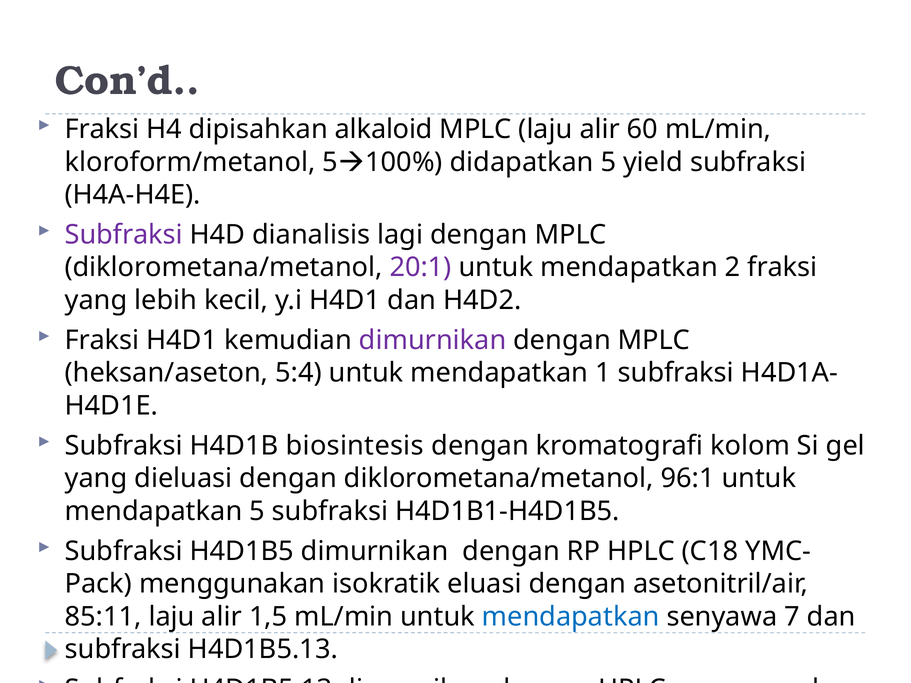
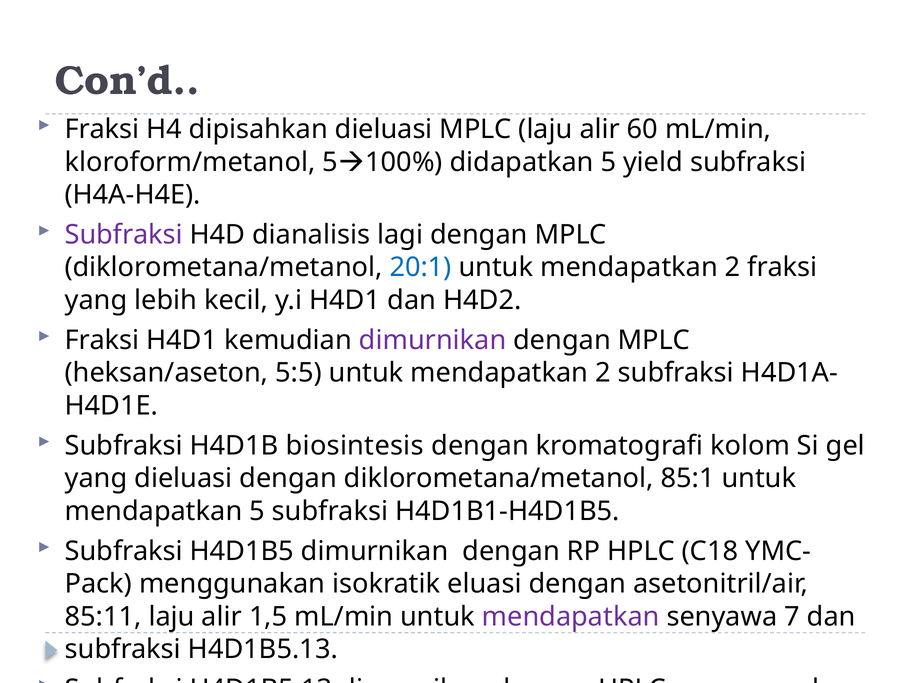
dipisahkan alkaloid: alkaloid -> dieluasi (384, 129)
20:1 colour: purple -> blue (421, 268)
5:4: 5:4 -> 5:5 (299, 373)
1: 1 -> 2 (603, 373)
96:1: 96:1 -> 85:1 (688, 479)
mendapatkan colour: blue -> purple (571, 617)
